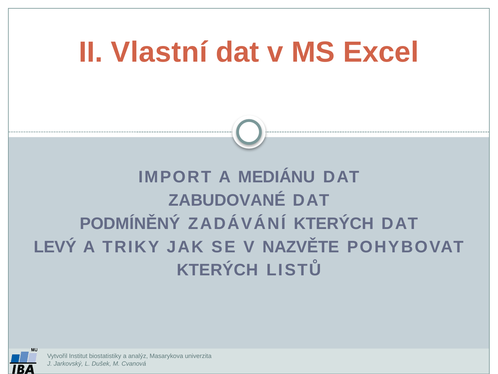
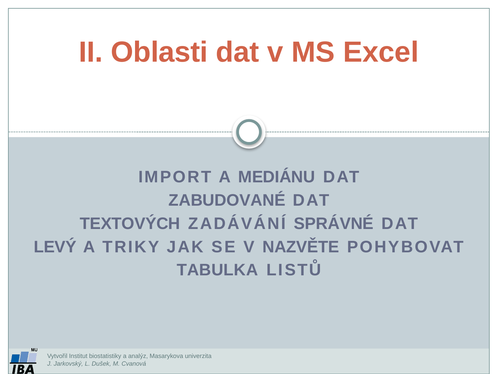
Vlastní: Vlastní -> Oblasti (159, 52)
PODMÍNĚNÝ: PODMÍNĚNÝ -> TEXTOVÝCH (130, 223)
ZADÁVÁNÍ KTERÝCH: KTERÝCH -> SPRÁVNÉ (334, 223)
KTERÝCH: KTERÝCH -> TABULKA (217, 270)
